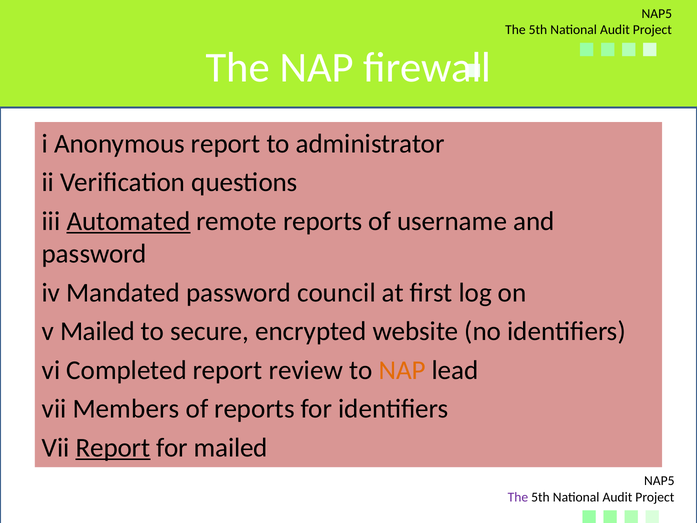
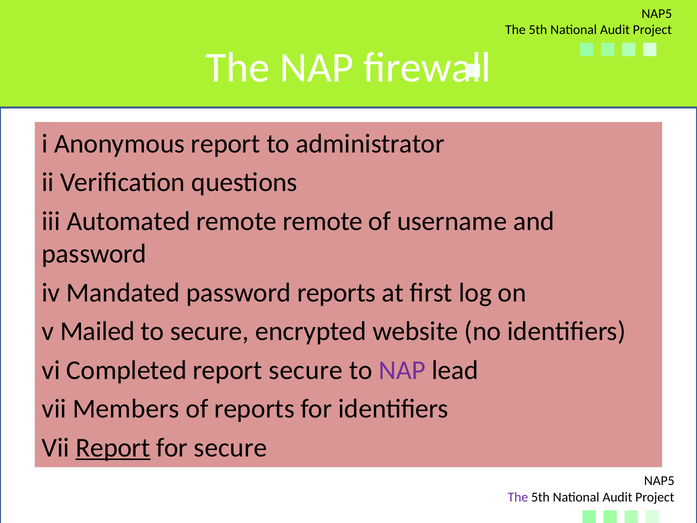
Automated underline: present -> none (128, 221)
remote reports: reports -> remote (323, 221)
password council: council -> reports (337, 292)
report review: review -> secure (306, 370)
NAP colour: orange -> purple (402, 370)
for mailed: mailed -> secure (231, 447)
